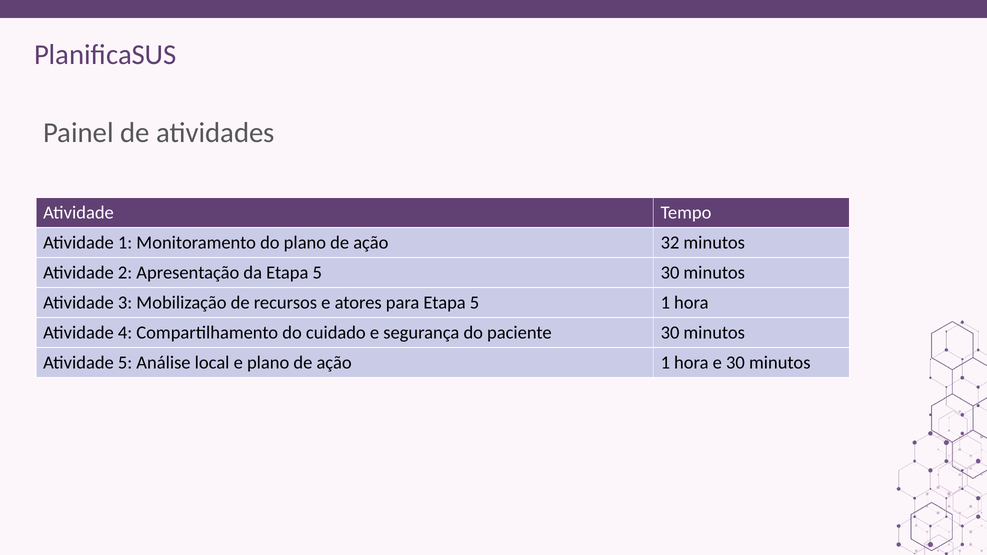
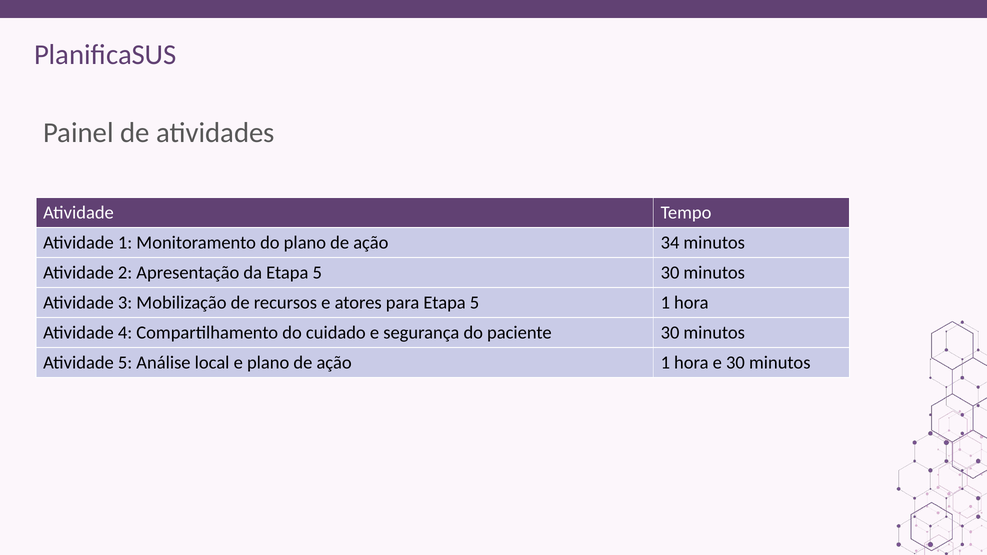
32: 32 -> 34 (670, 243)
